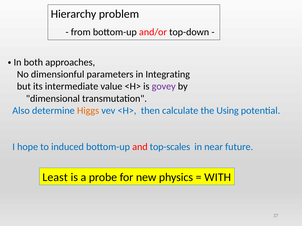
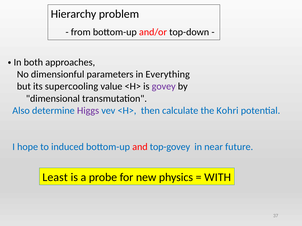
Integrating: Integrating -> Everything (168, 75)
intermediate: intermediate -> supercooling (72, 87)
Higgs colour: orange -> purple (88, 111)
Using: Using -> Kohri (227, 111)
top-scales: top-scales -> top-govey (170, 147)
